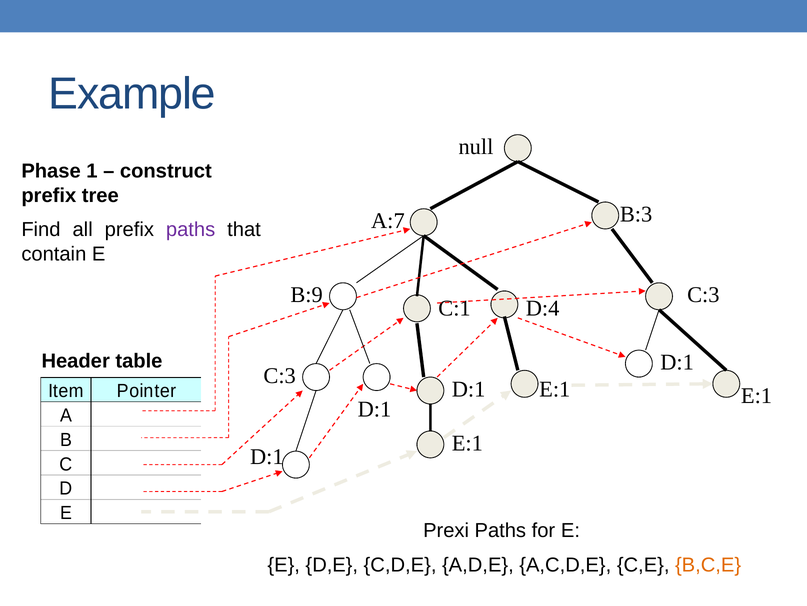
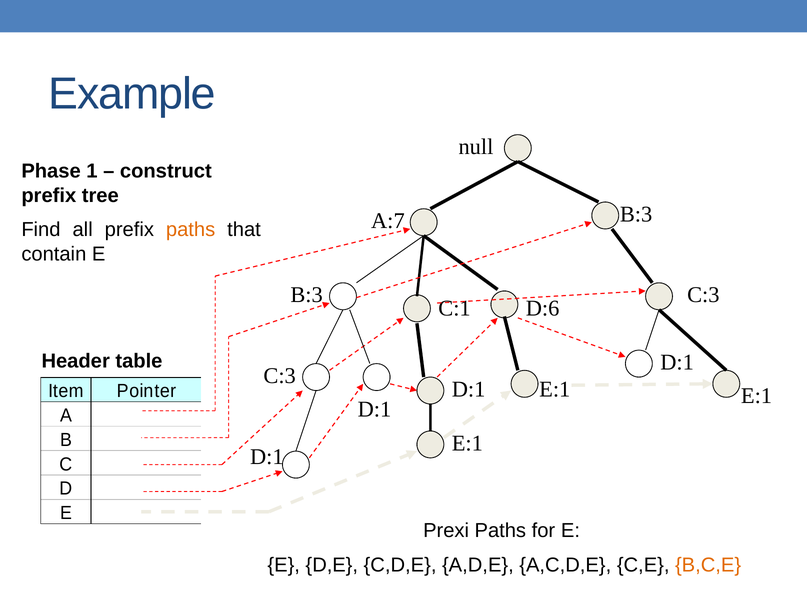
paths colour: purple -> orange (191, 229)
B:9: B:9 -> B:3 (307, 295)
D:4: D:4 -> D:6 (543, 308)
